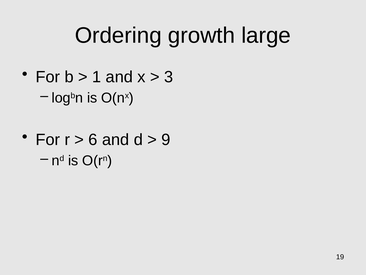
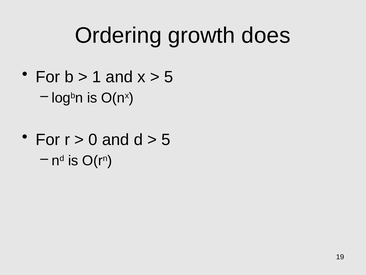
large: large -> does (266, 35)
3: 3 -> 5 (169, 77)
6: 6 -> 0 (93, 139)
9: 9 -> 5 (166, 139)
